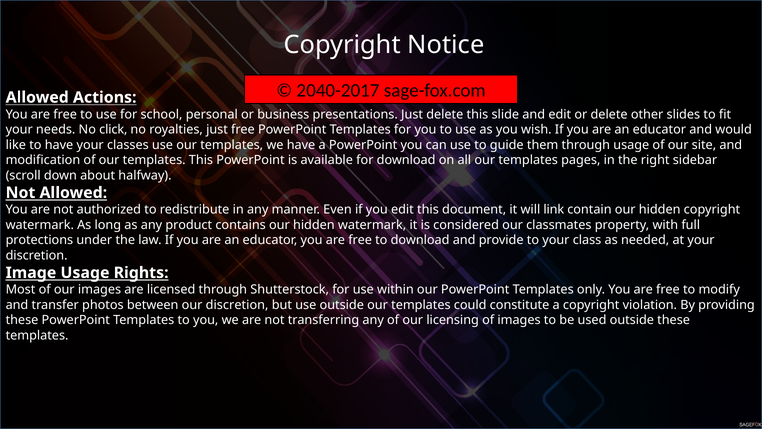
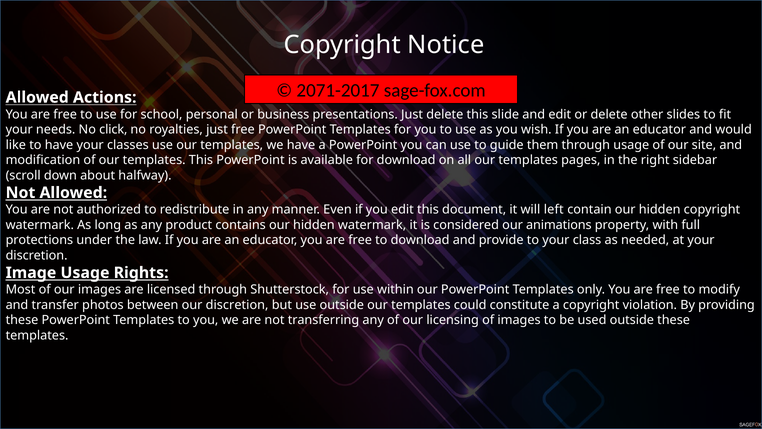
2040-2017: 2040-2017 -> 2071-2017 (338, 90)
link: link -> left (554, 209)
classmates: classmates -> animations (559, 225)
